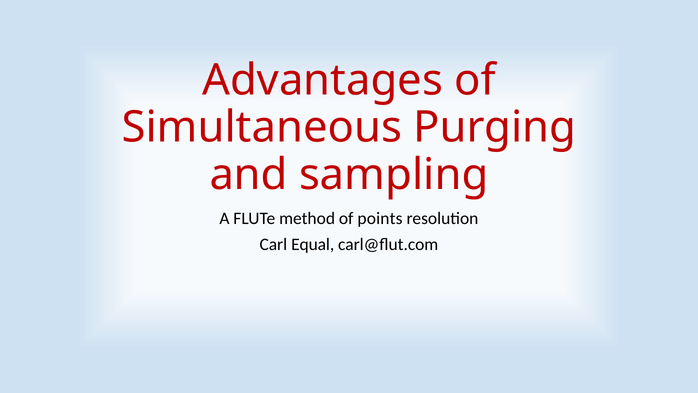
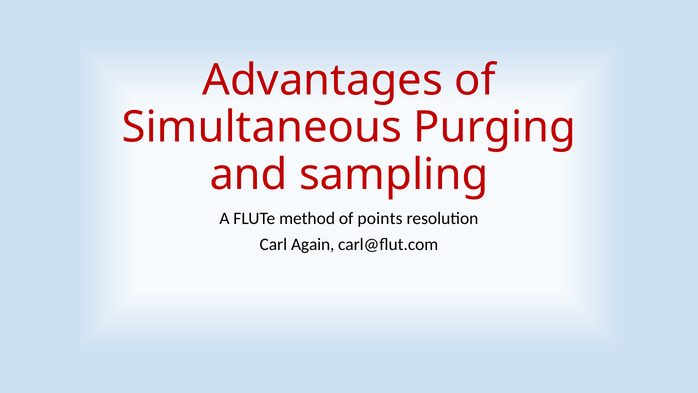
Equal: Equal -> Again (313, 244)
